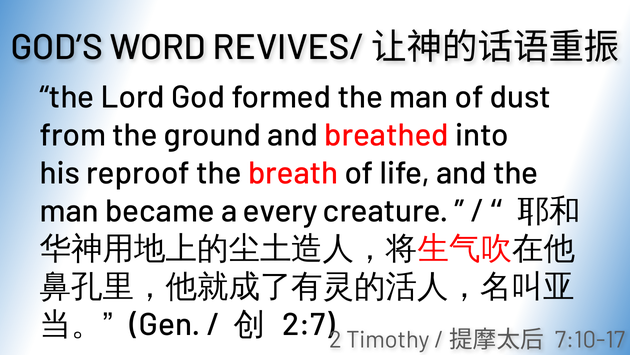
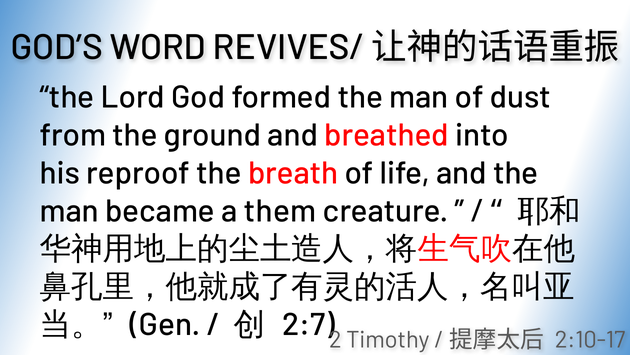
every: every -> them (280, 211)
7:10-17: 7:10-17 -> 2:10-17 (590, 339)
